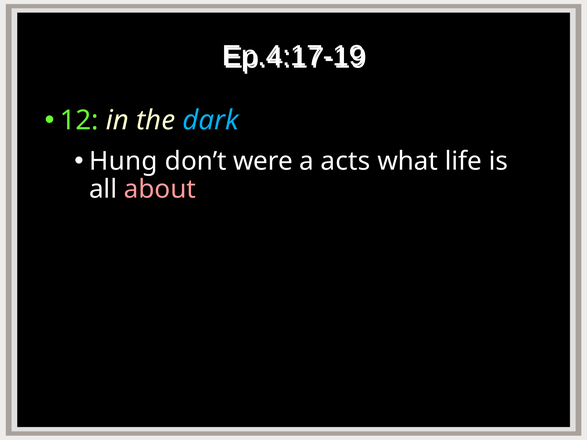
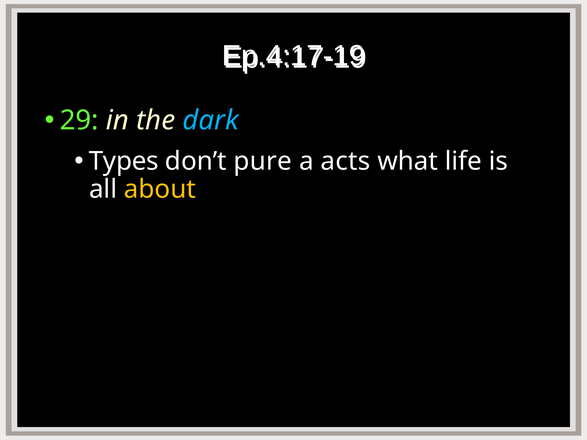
12: 12 -> 29 (79, 120)
Hung: Hung -> Types (124, 161)
were: were -> pure (263, 161)
about colour: pink -> yellow (160, 189)
